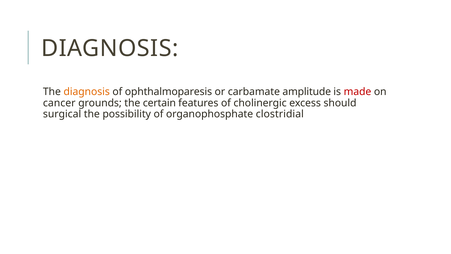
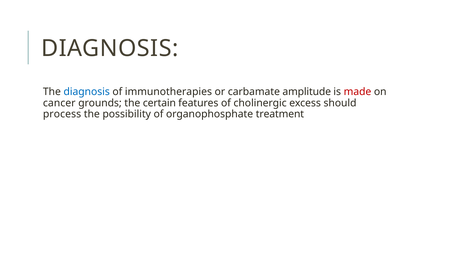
diagnosis colour: orange -> blue (87, 92)
ophthalmoparesis: ophthalmoparesis -> immunotherapies (168, 92)
surgical: surgical -> process (62, 114)
clostridial: clostridial -> treatment (280, 114)
